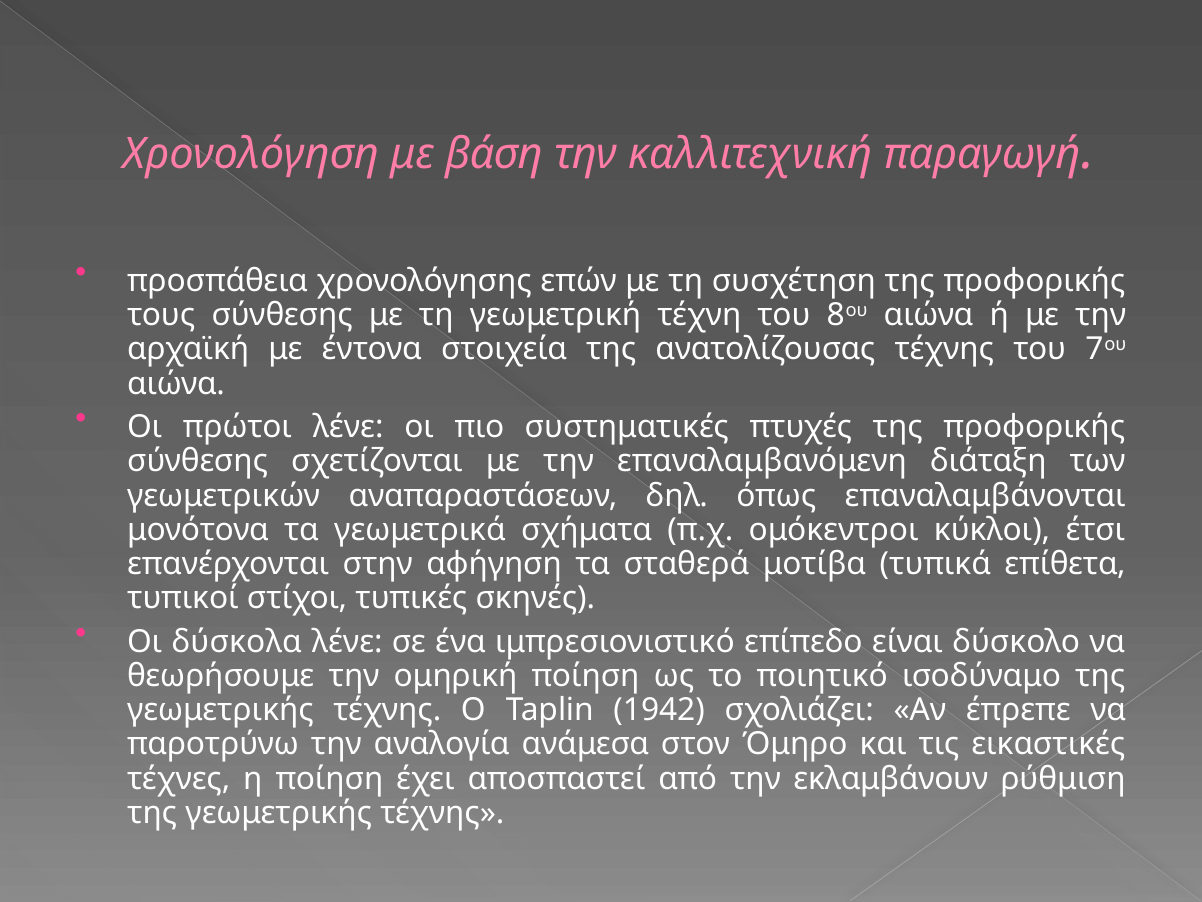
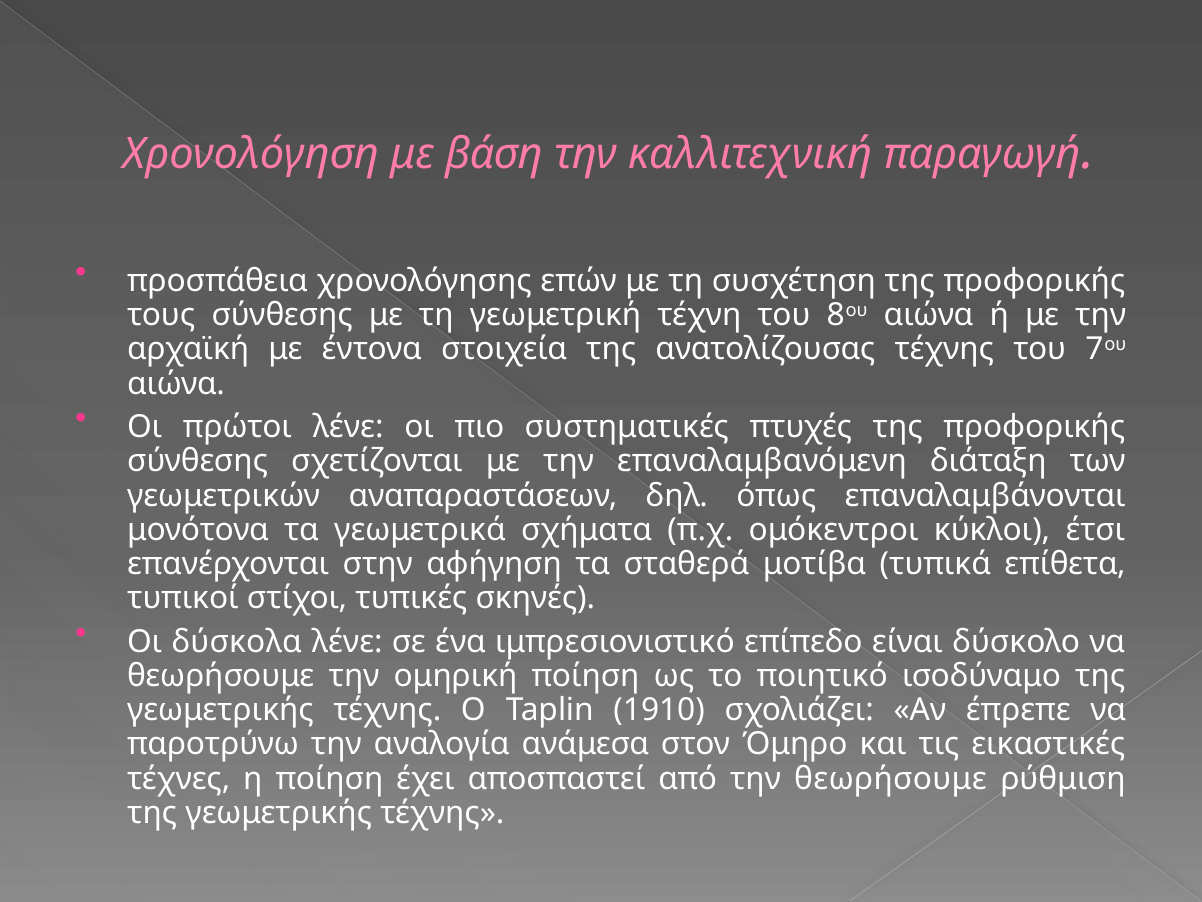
1942: 1942 -> 1910 (659, 710)
την εκλαμβάνουν: εκλαμβάνουν -> θεωρήσουμε (890, 778)
